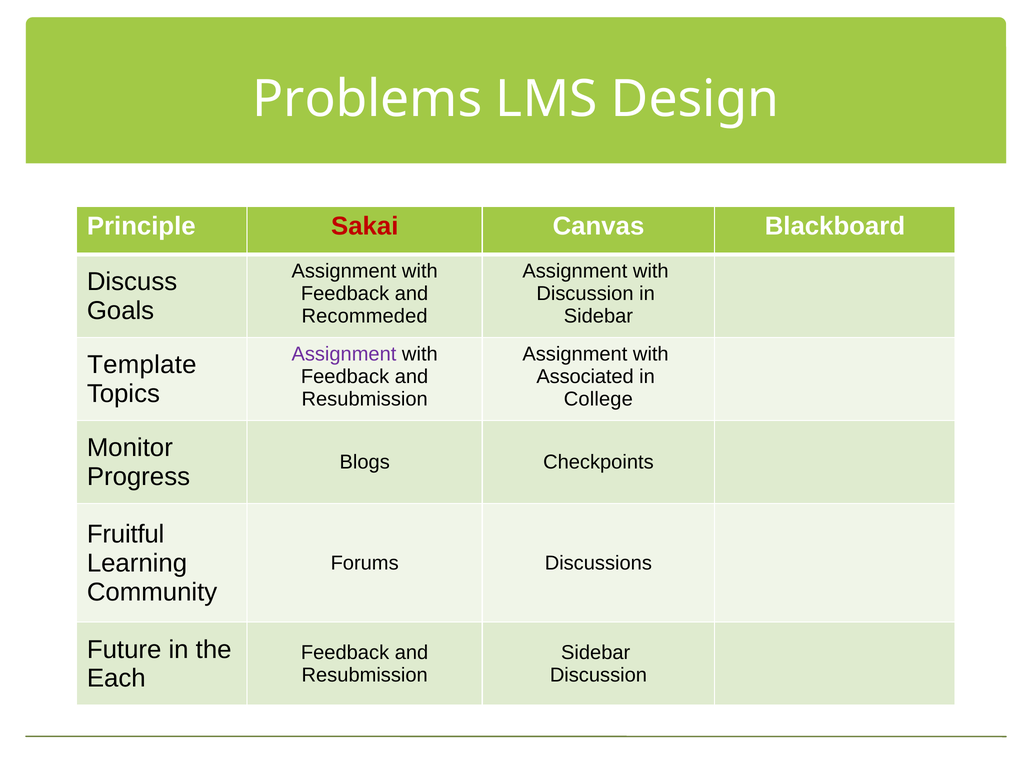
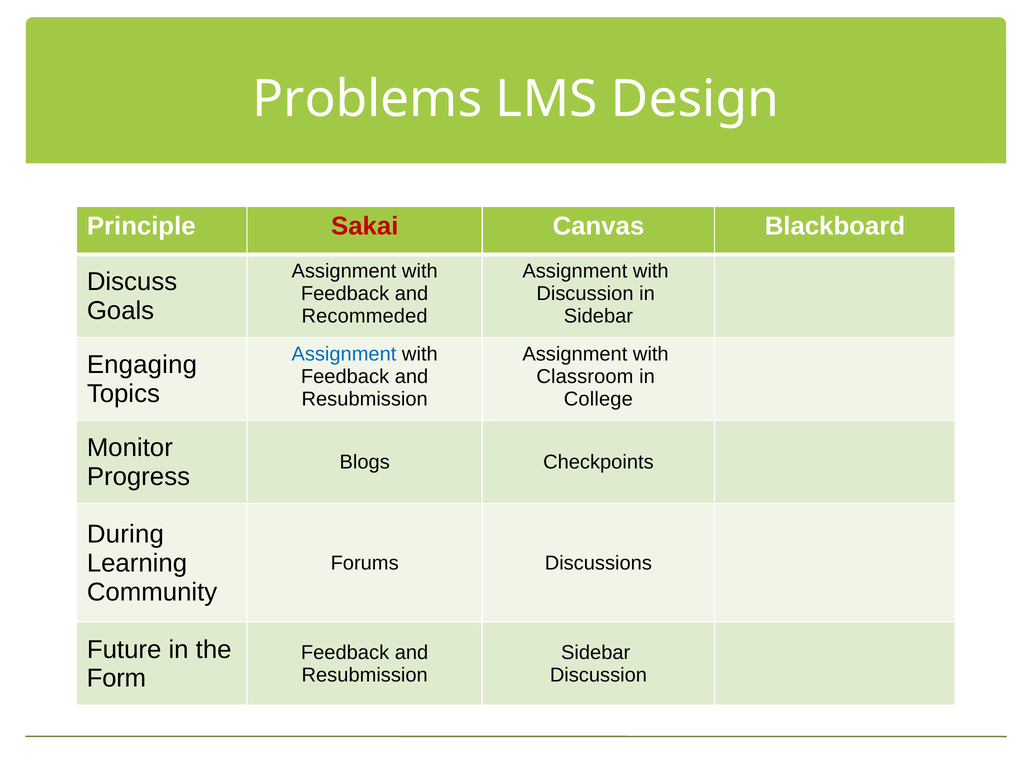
Assignment colour: purple -> blue (344, 354)
Template: Template -> Engaging (142, 365)
Associated: Associated -> Classroom (585, 377)
Fruitful: Fruitful -> During (125, 534)
Each: Each -> Form (116, 678)
